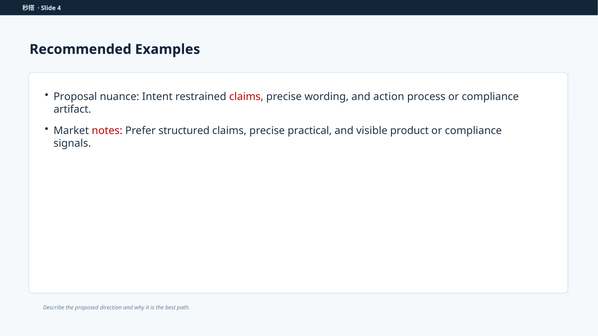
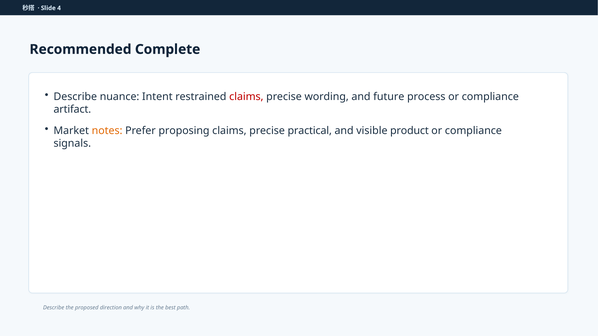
Examples: Examples -> Complete (168, 49)
Proposal: Proposal -> Describe (75, 97)
action: action -> future (389, 97)
notes colour: red -> orange (107, 131)
structured: structured -> proposing (184, 131)
